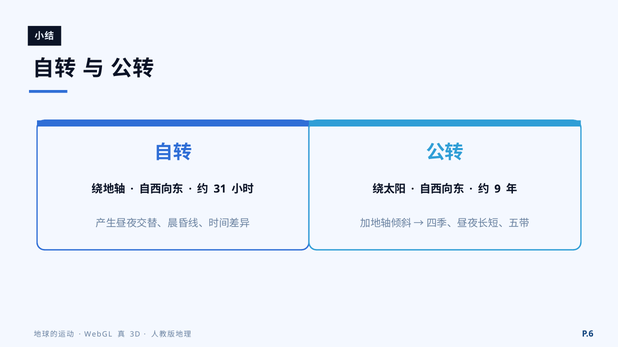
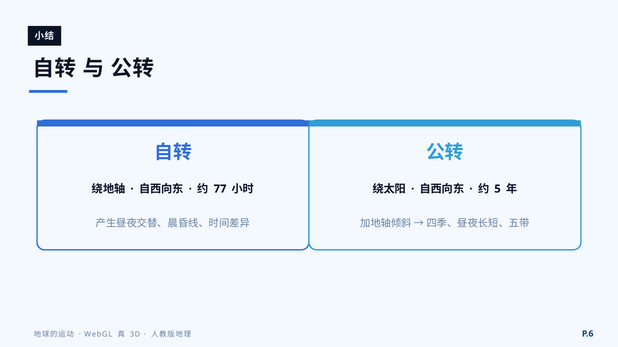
31: 31 -> 77 (220, 189)
9: 9 -> 5 (497, 189)
